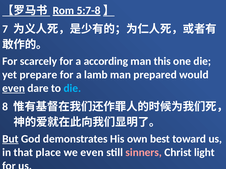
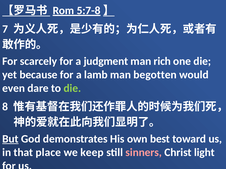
according: according -> judgment (106, 61)
this: this -> rich (162, 61)
prepare: prepare -> because (39, 75)
prepared: prepared -> begotten (155, 75)
even underline: present -> none (14, 88)
die colour: light blue -> light green (72, 88)
we even: even -> keep (92, 153)
